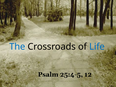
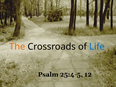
The colour: blue -> orange (17, 47)
